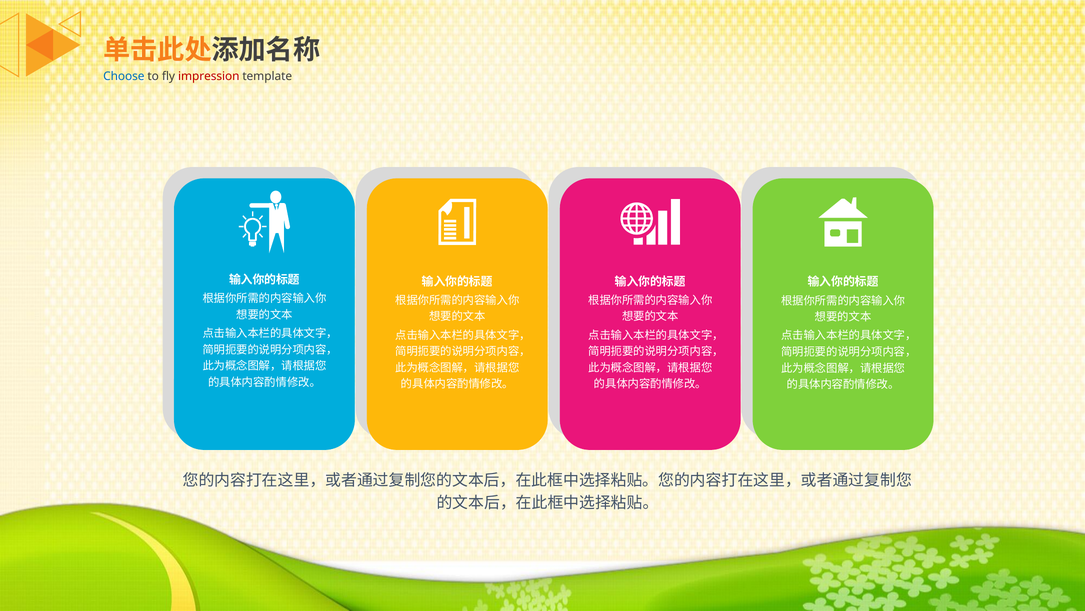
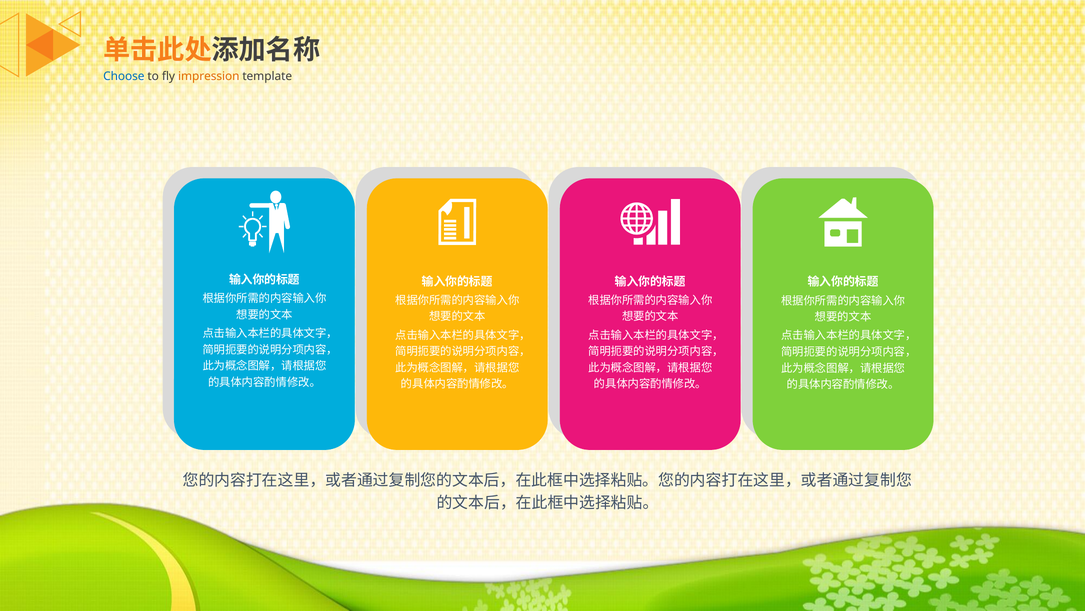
impression colour: red -> orange (209, 76)
